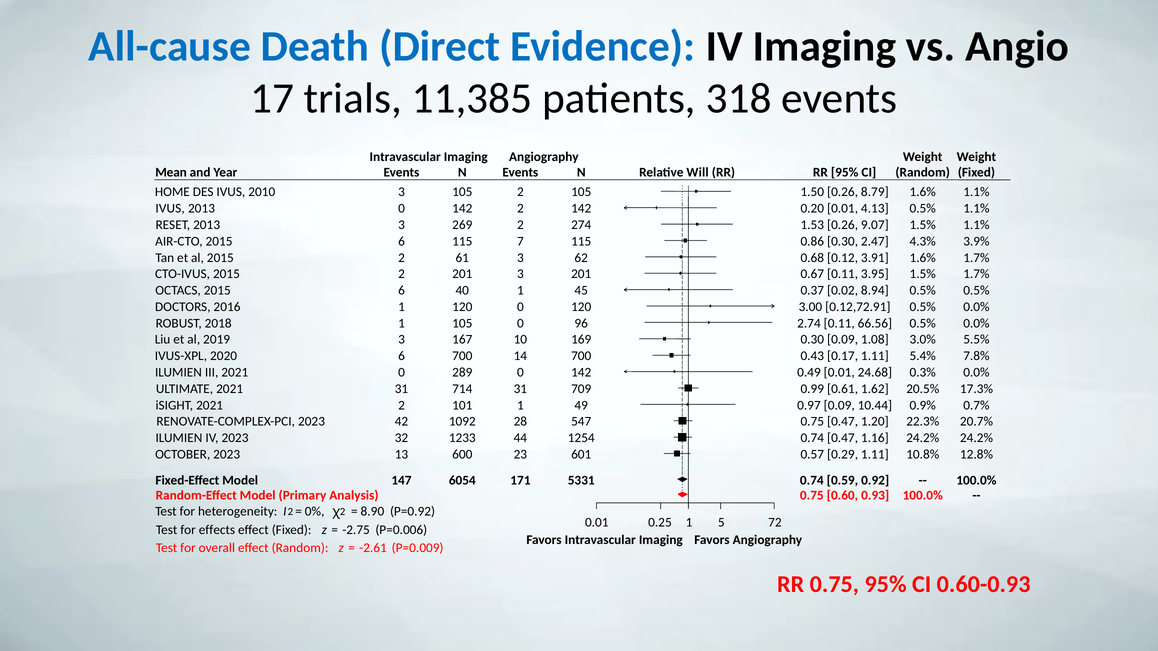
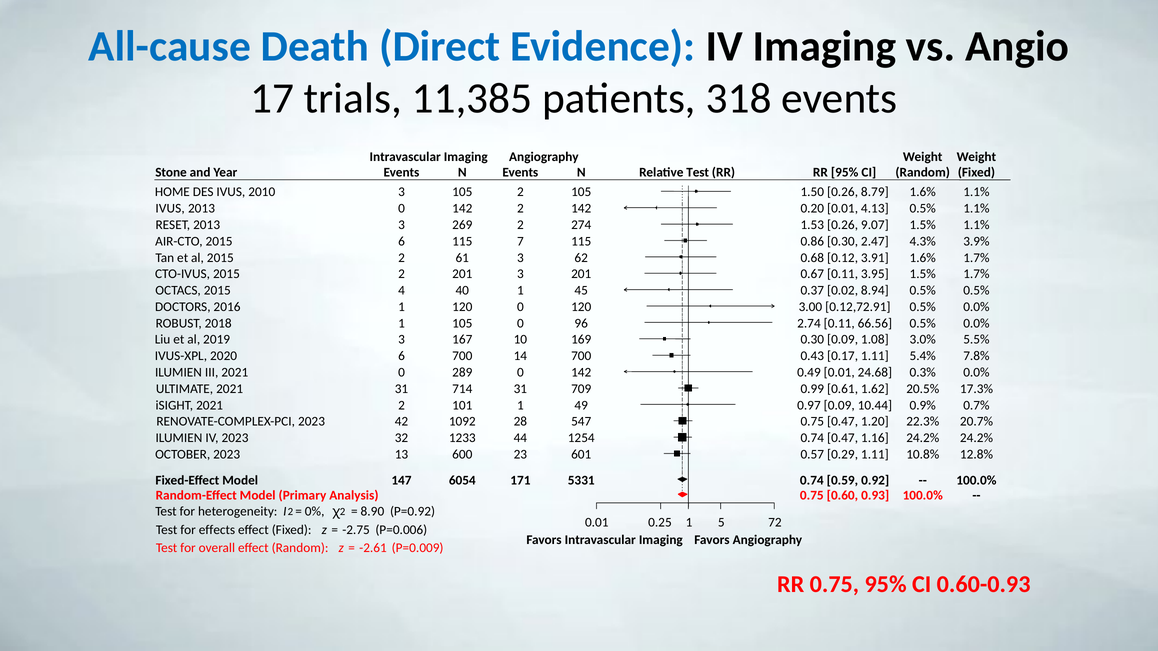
Mean: Mean -> Stone (171, 172)
Relative Will: Will -> Test (698, 172)
OCTACS 2015 6: 6 -> 4 (402, 291)
